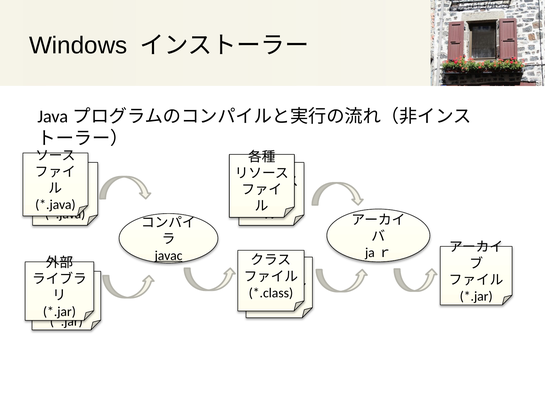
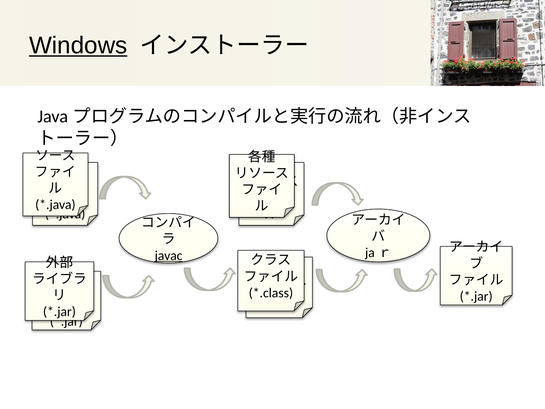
Windows underline: none -> present (78, 46)
